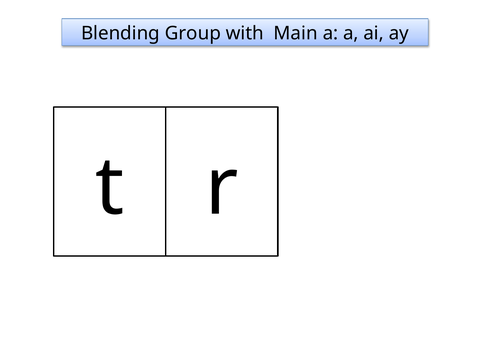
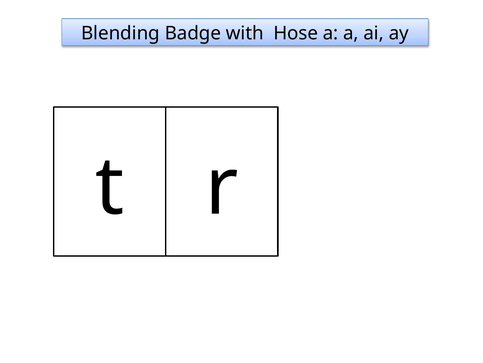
Group: Group -> Badge (193, 33)
Main: Main -> Hose (296, 33)
